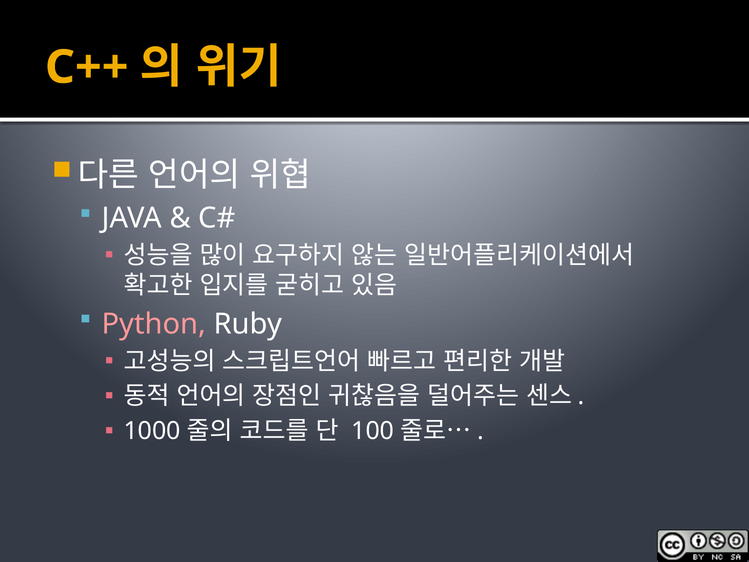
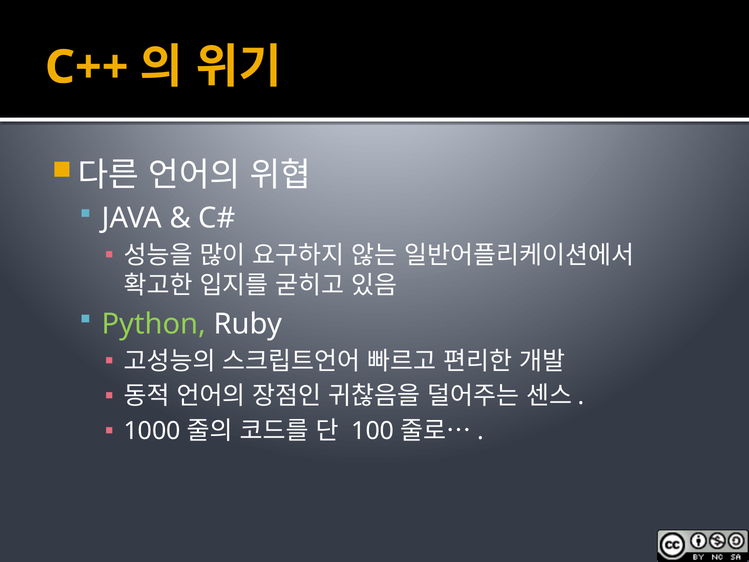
Python colour: pink -> light green (154, 324)
